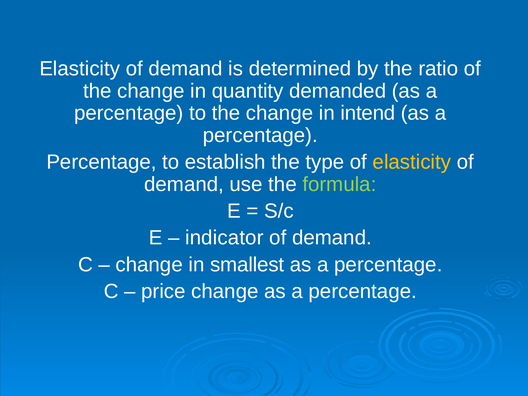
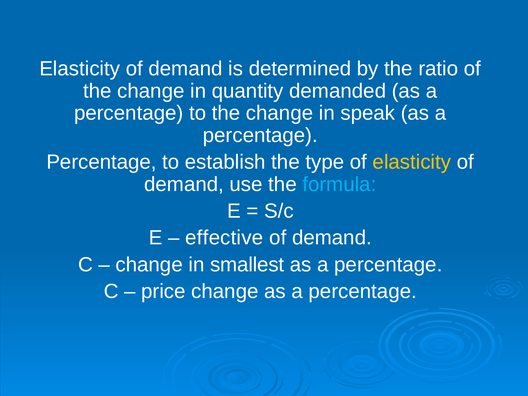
intend: intend -> speak (368, 113)
formula colour: light green -> light blue (339, 184)
indicator: indicator -> effective (224, 238)
